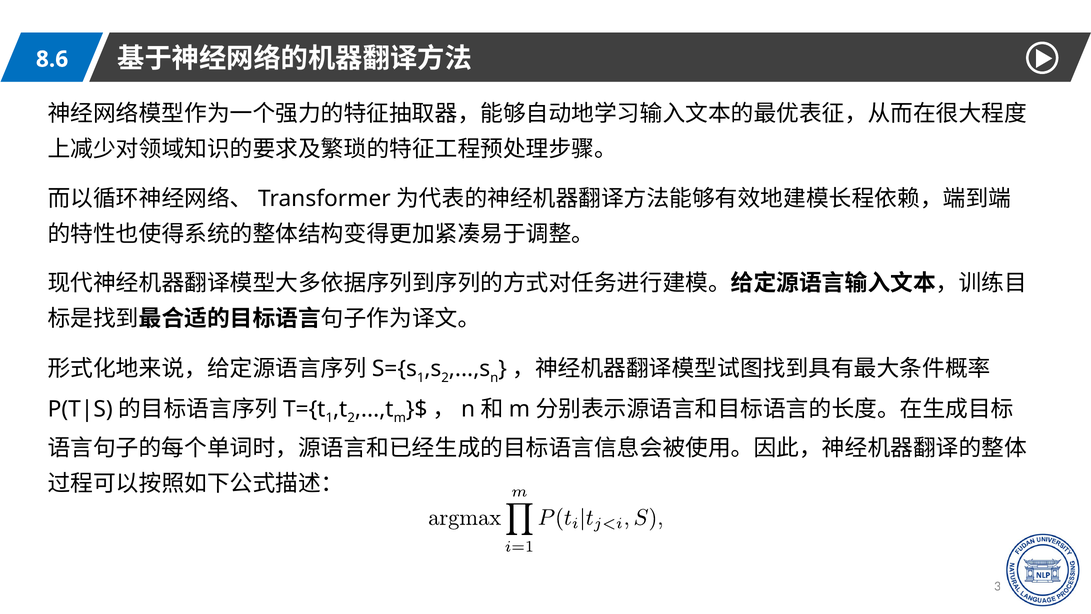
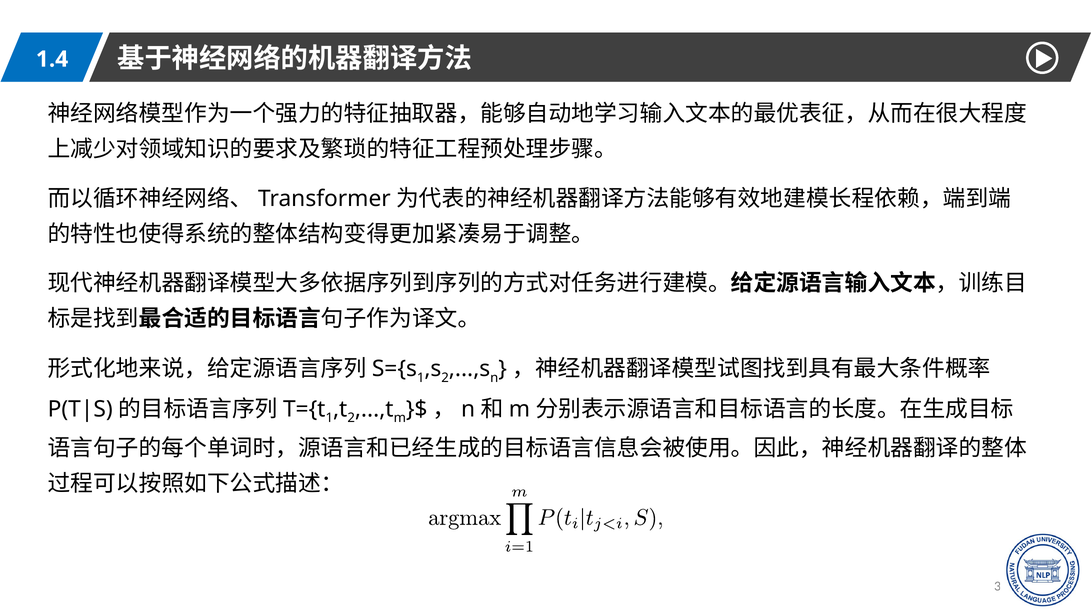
8.6: 8.6 -> 1.4 (52, 59)
